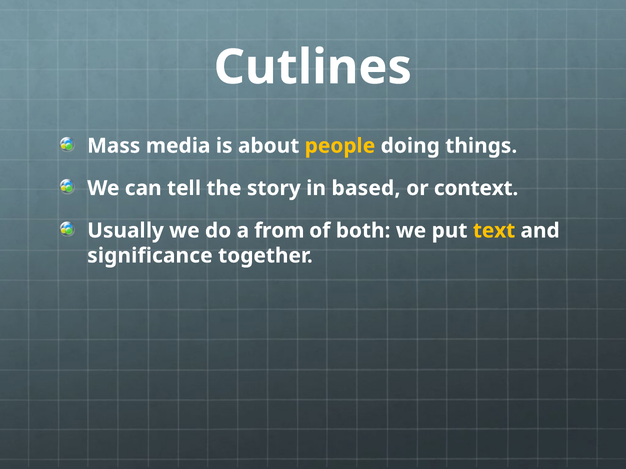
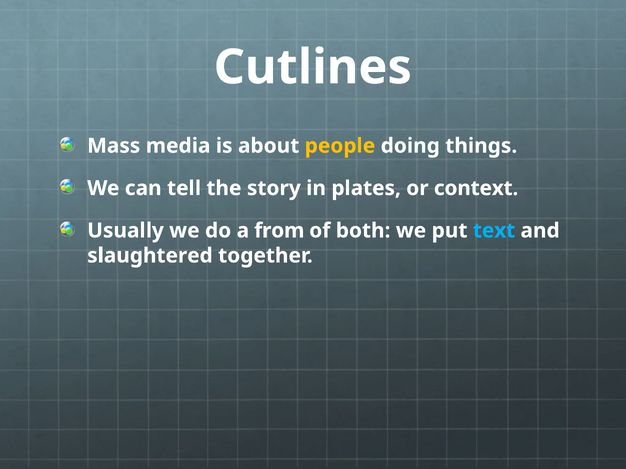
based: based -> plates (366, 188)
text colour: yellow -> light blue (494, 231)
significance: significance -> slaughtered (150, 256)
